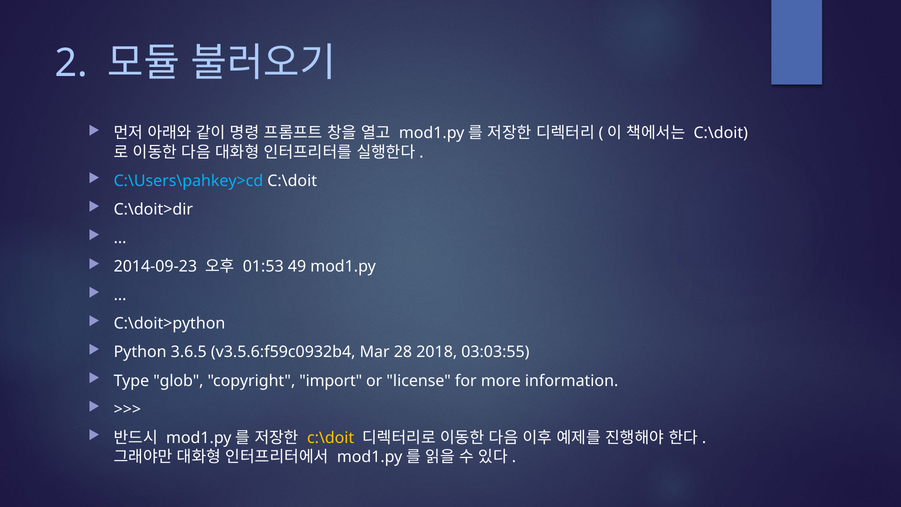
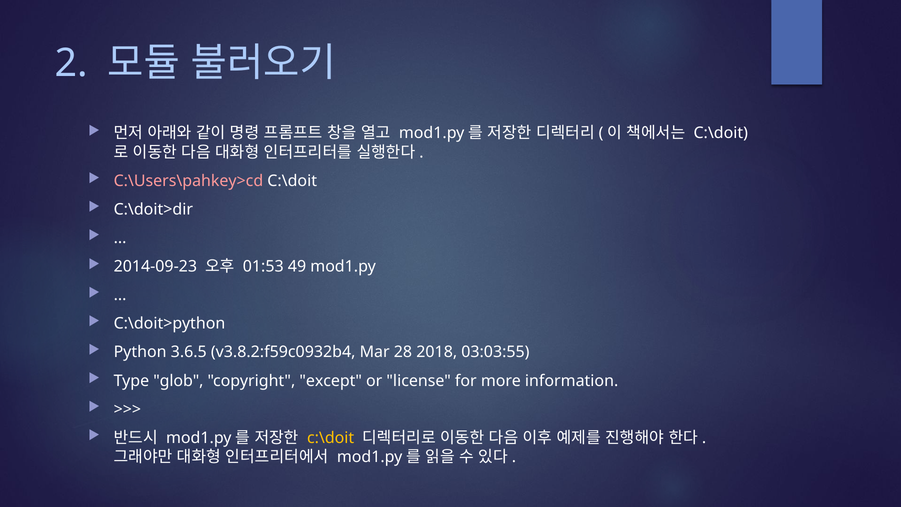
C:\Users\pahkey>cd colour: light blue -> pink (188, 181)
v3.5.6:f59c0932b4: v3.5.6:f59c0932b4 -> v3.8.2:f59c0932b4 (283, 352)
import: import -> except (331, 381)
